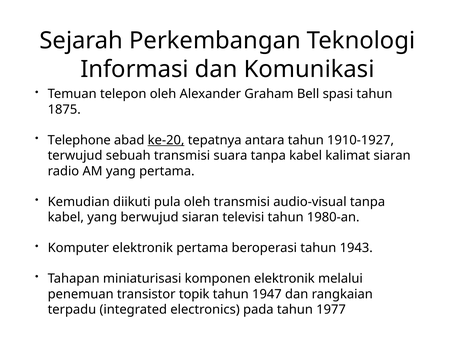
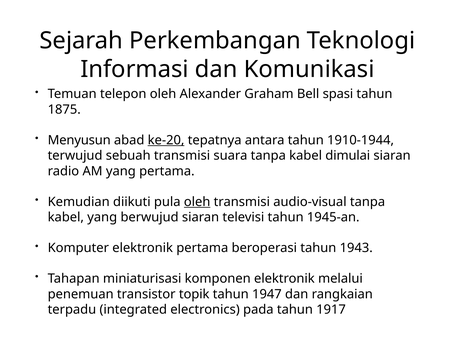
Telephone: Telephone -> Menyusun (79, 140)
1910-1927: 1910-1927 -> 1910-1944 (361, 140)
kalimat: kalimat -> dimulai (348, 156)
oleh underline: none -> present (197, 202)
1980-an: 1980-an -> 1945-an (333, 218)
1977: 1977 -> 1917 (331, 310)
